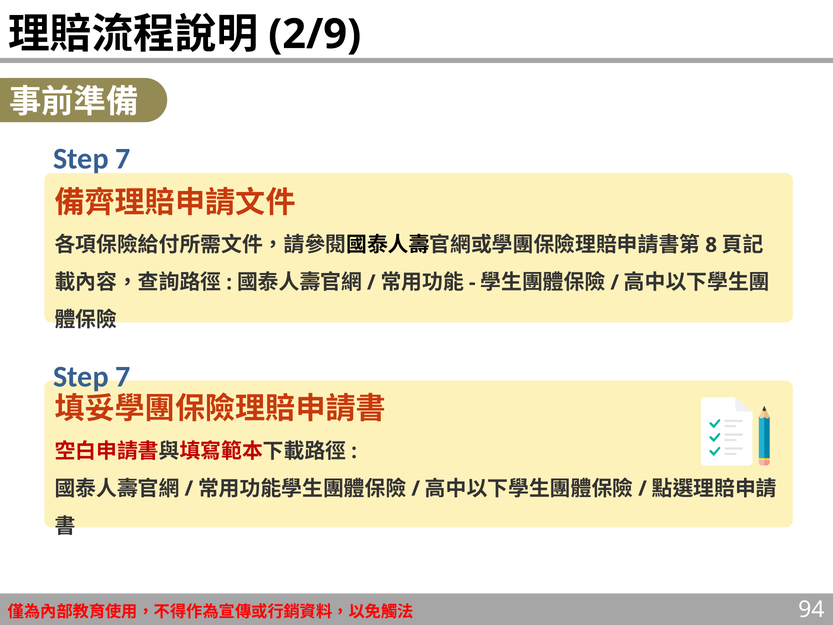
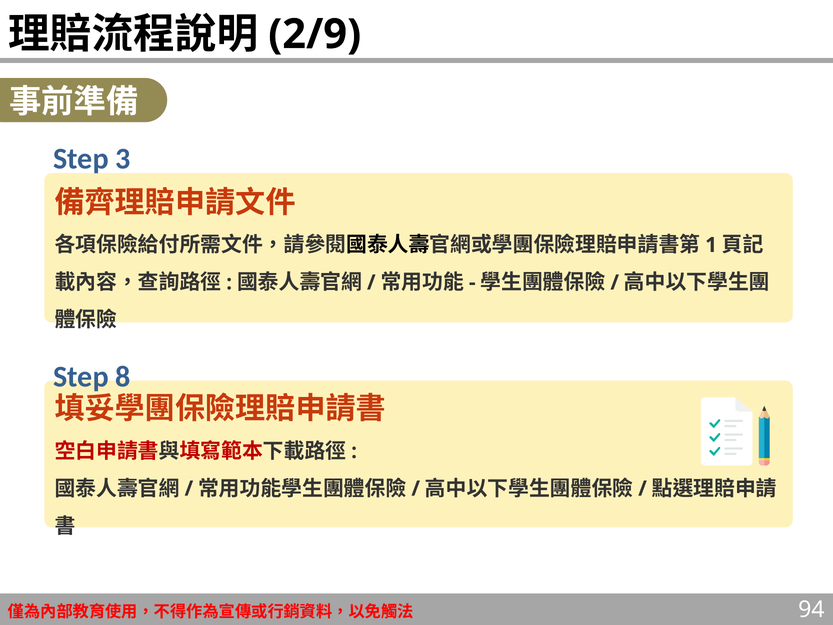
7: 7 -> 3 (123, 159)
8: 8 -> 1 (711, 245)
7: 7 -> 8 (123, 377)
